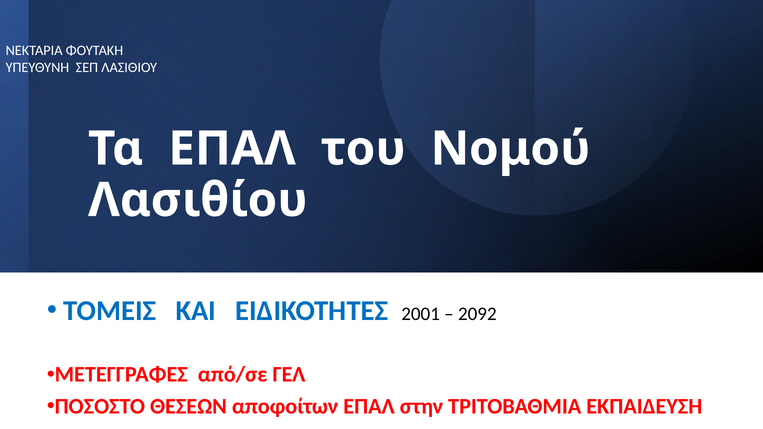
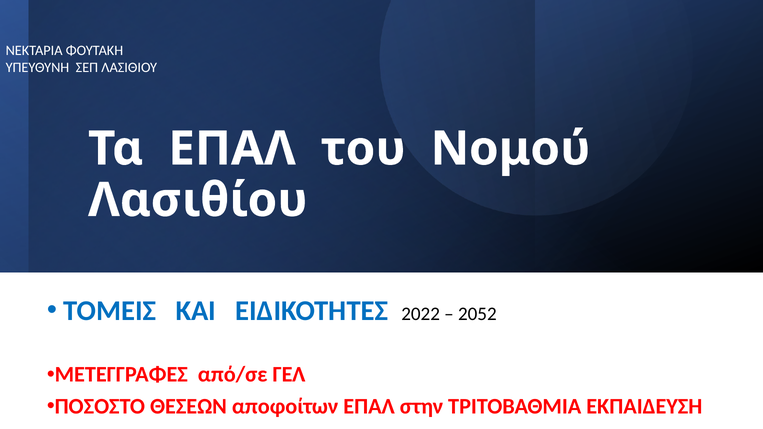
2001: 2001 -> 2022 (421, 314)
2092: 2092 -> 2052 (477, 314)
